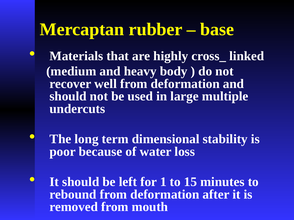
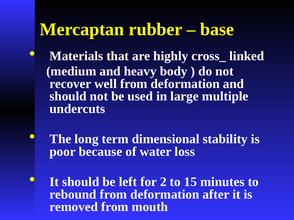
1: 1 -> 2 (163, 182)
